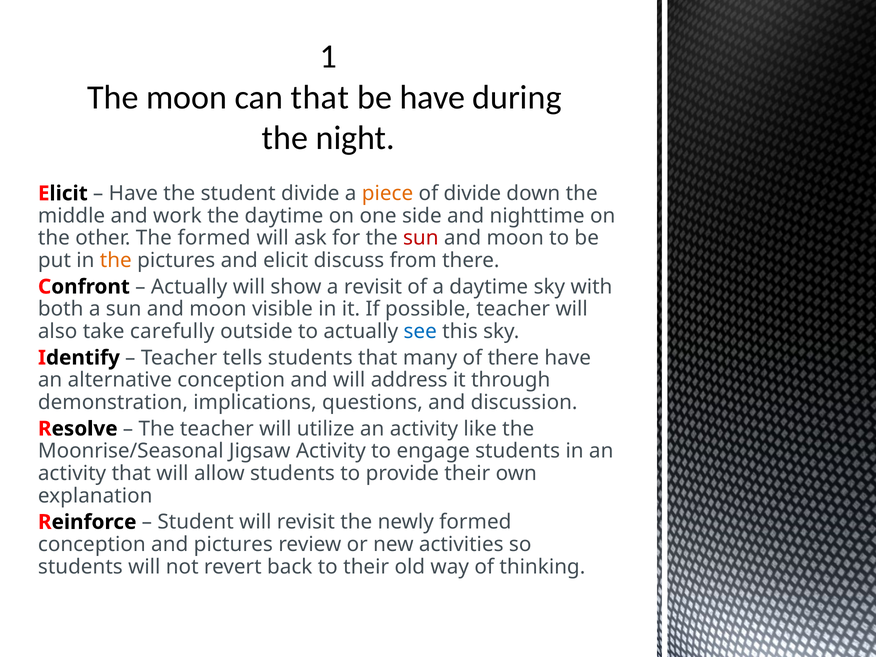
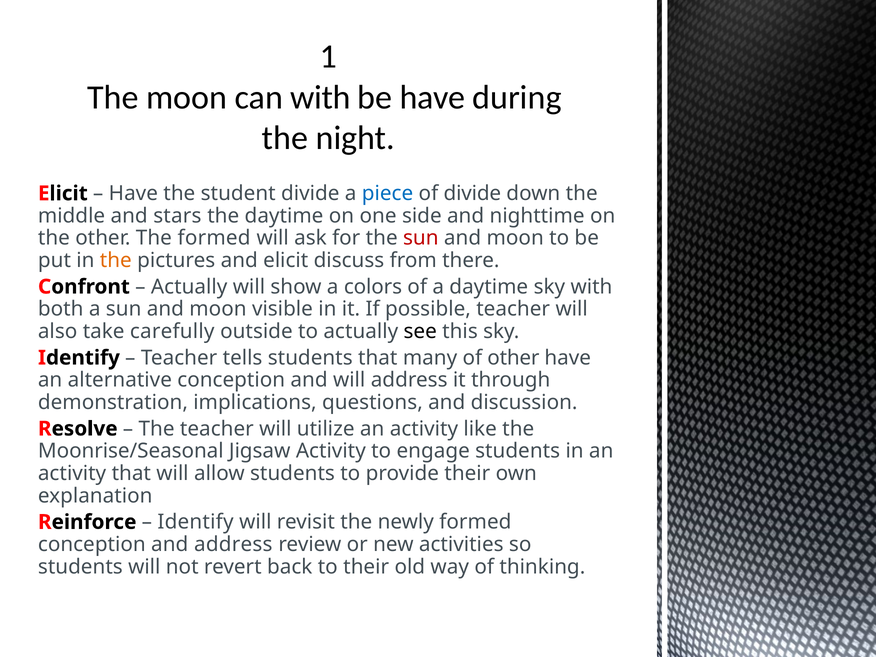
can that: that -> with (320, 97)
piece colour: orange -> blue (387, 193)
work: work -> stars (177, 216)
a revisit: revisit -> colors (373, 287)
see colour: blue -> black (420, 331)
of there: there -> other (513, 358)
Student: Student -> Identify (195, 522)
and pictures: pictures -> address (233, 544)
